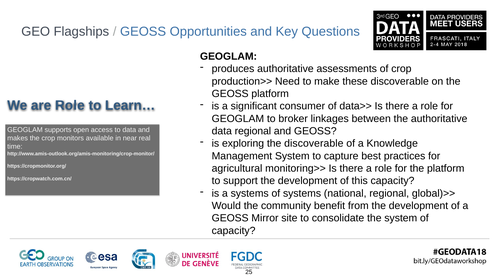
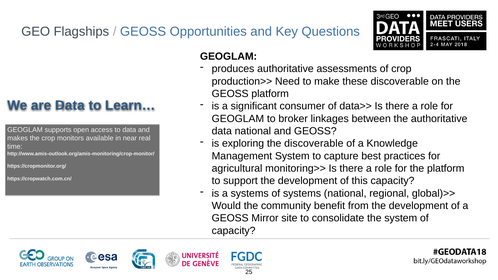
are Role: Role -> Data (70, 105)
data regional: regional -> national (253, 131)
